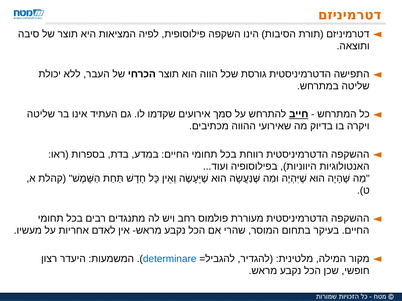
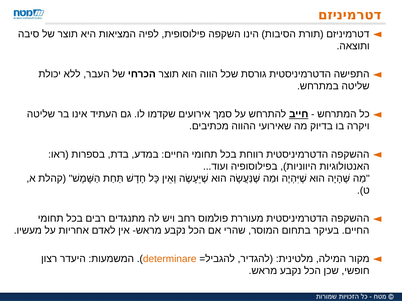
determinare colour: blue -> orange (170, 259)
